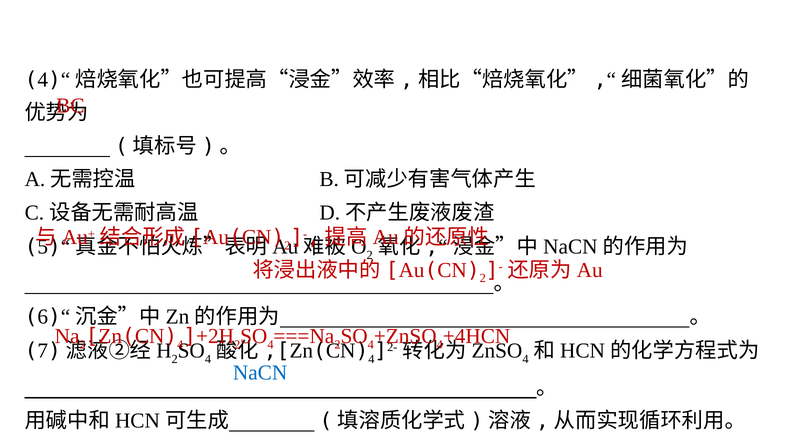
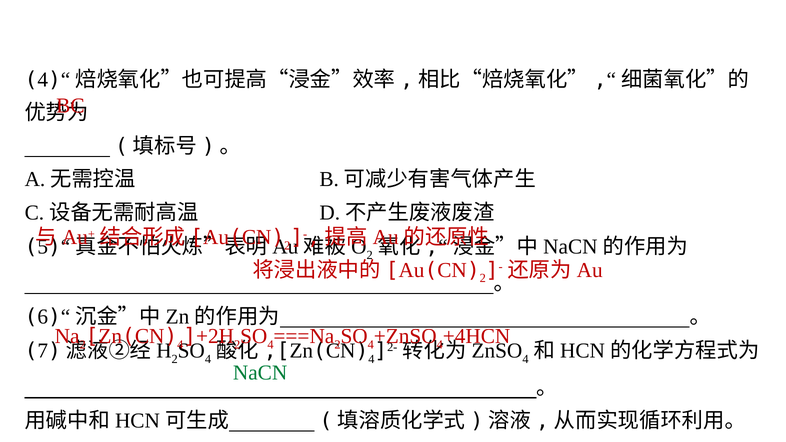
NaCN colour: blue -> green (260, 373)
